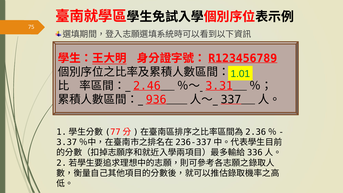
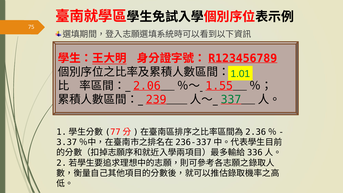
2.46: 2.46 -> 2.06 (147, 86)
3.31: 3.31 -> 1.55 (219, 86)
936: 936 -> 239 (156, 100)
337 colour: black -> green (231, 100)
